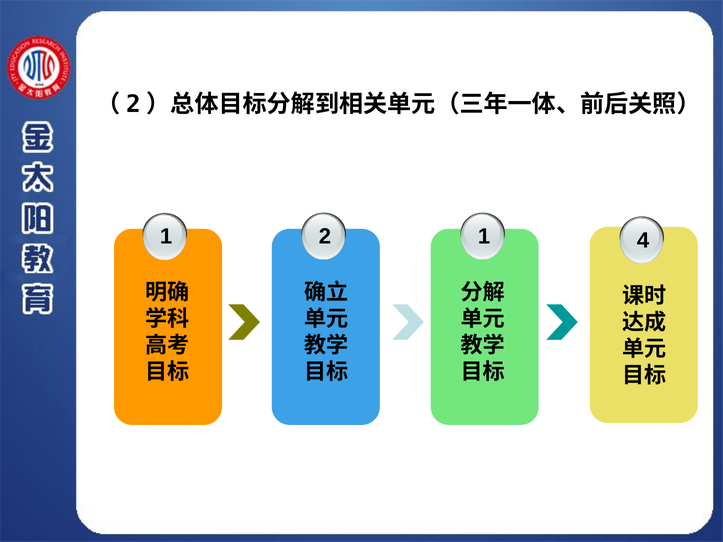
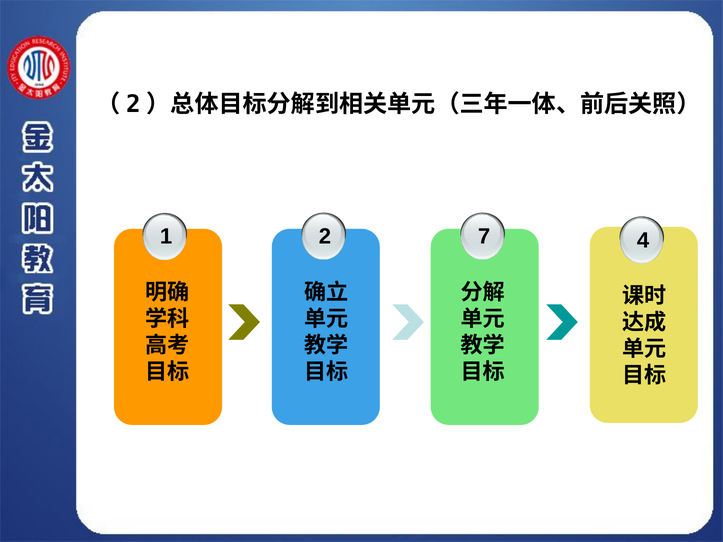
2 1: 1 -> 7 (484, 236)
